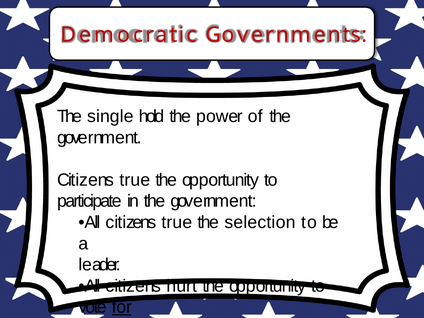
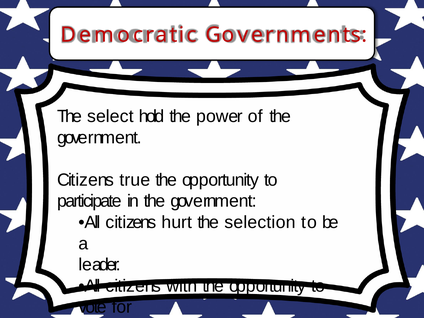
single: single -> select (110, 116)
All citizens true: true -> hurt (177, 222)
hurt: hurt -> with (182, 286)
for underline: present -> none (122, 307)
